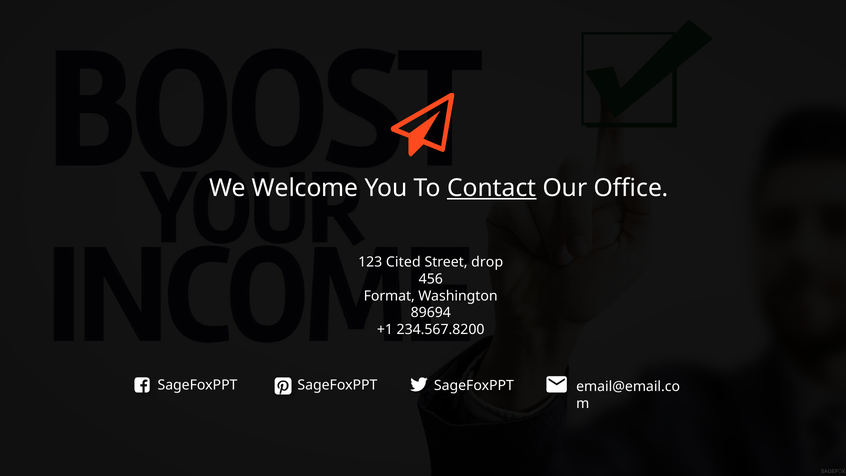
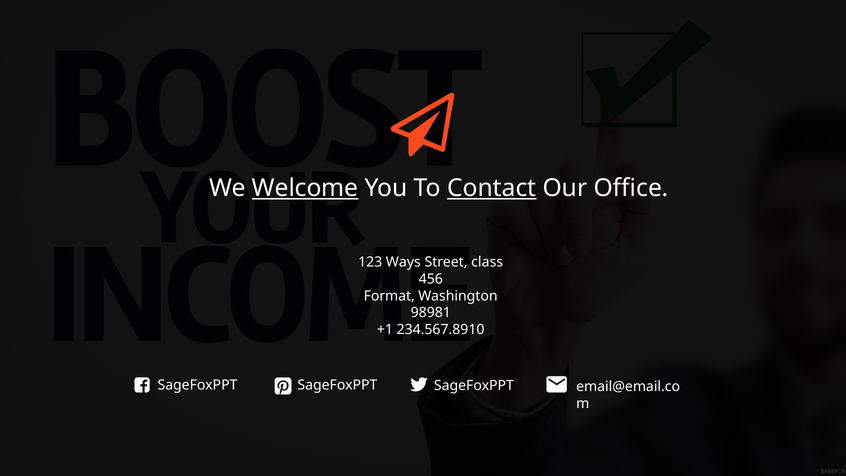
Welcome underline: none -> present (305, 188)
Cited: Cited -> Ways (403, 262)
drop: drop -> class (487, 262)
89694: 89694 -> 98981 (431, 313)
234.567.8200: 234.567.8200 -> 234.567.8910 (441, 330)
